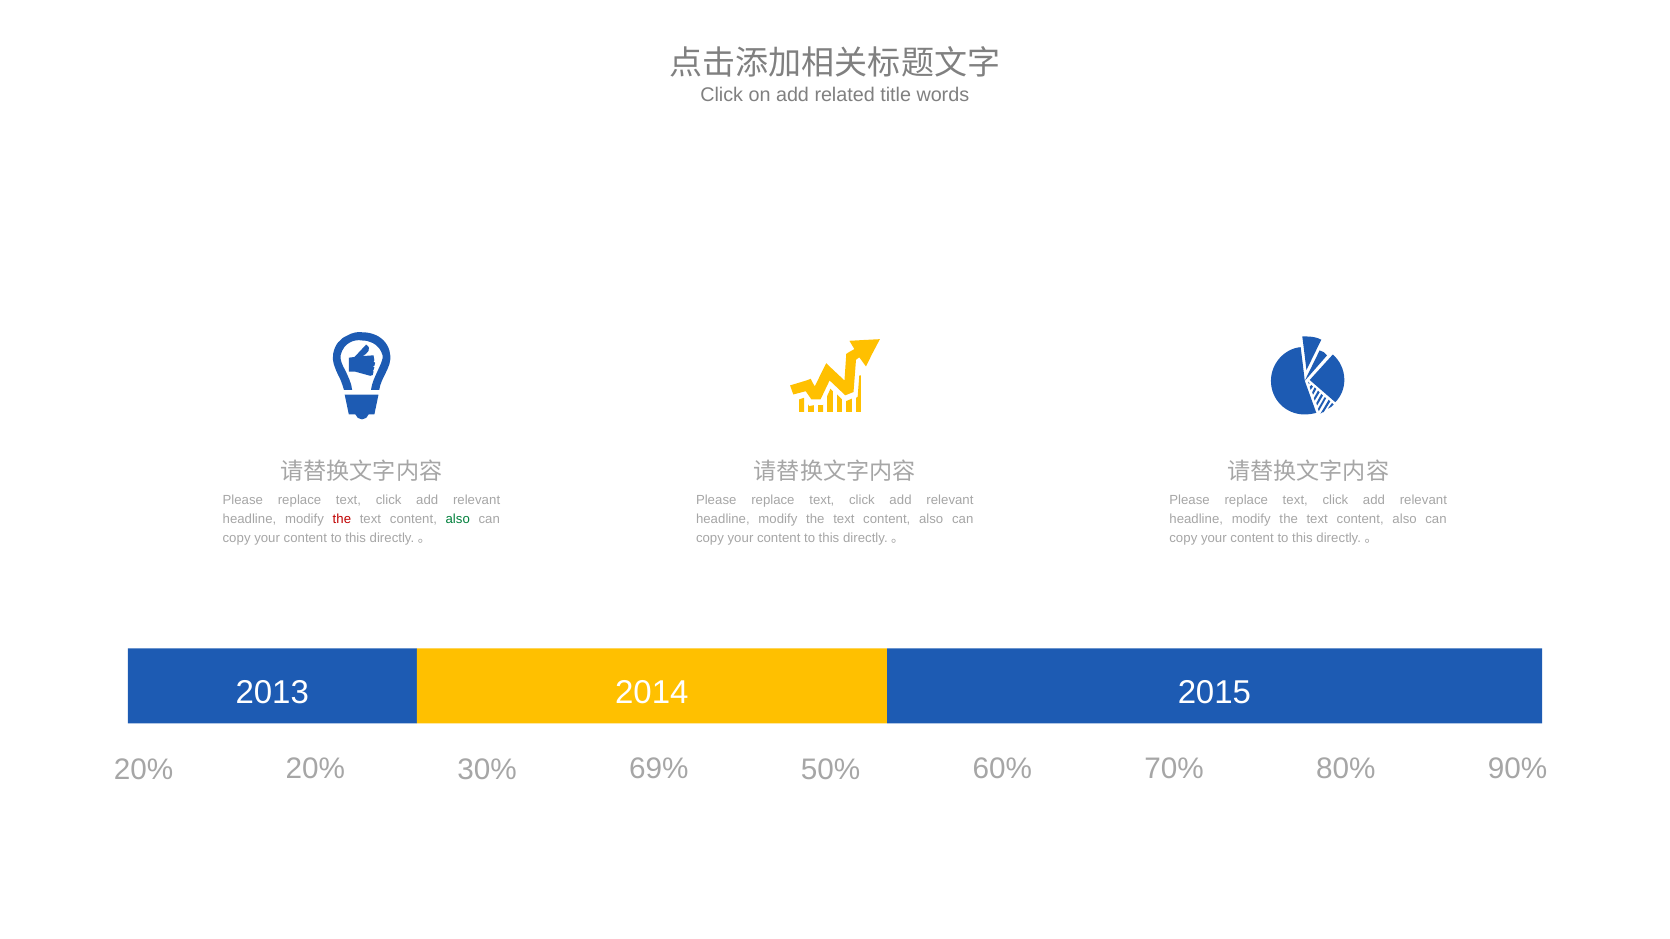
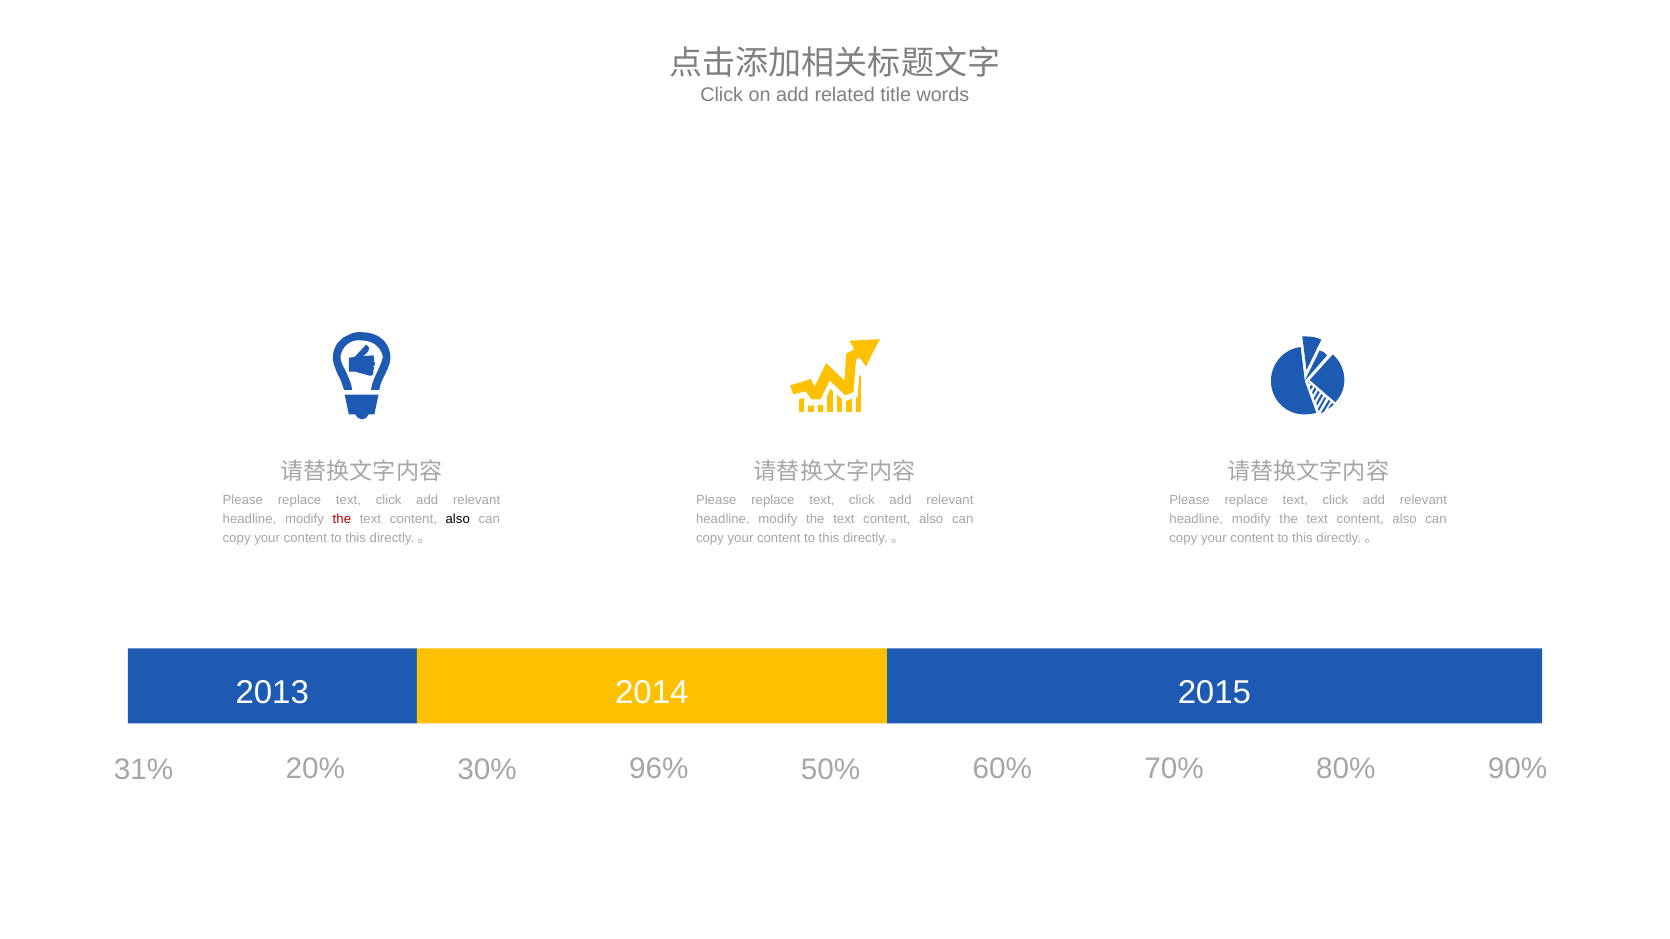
also colour: green -> black (458, 519)
20%: 20% -> 31% (144, 769)
69%: 69% -> 96% (659, 769)
